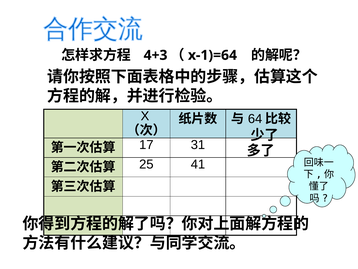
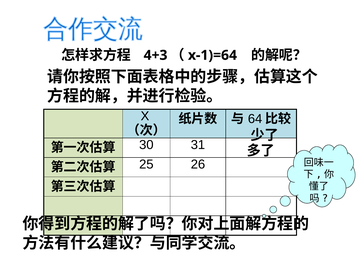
17: 17 -> 30 (146, 145)
41: 41 -> 26 (198, 164)
